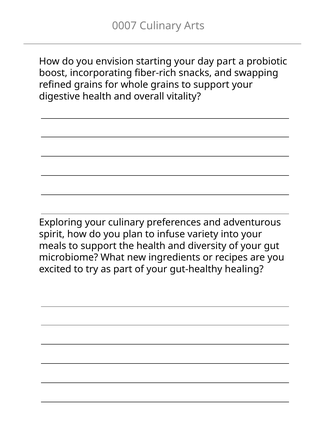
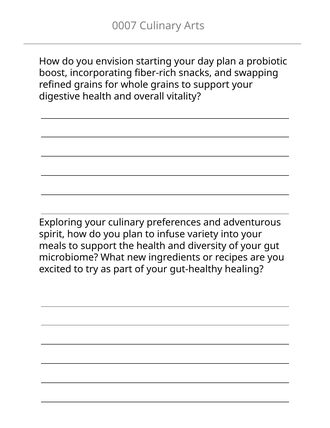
day part: part -> plan (226, 61)
